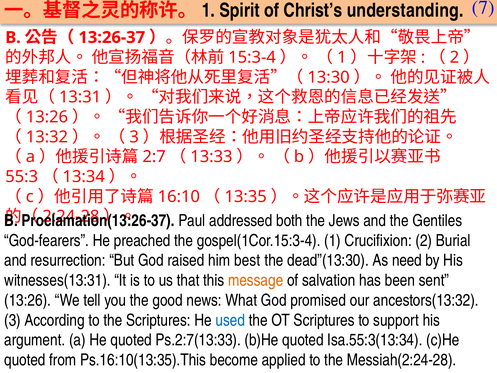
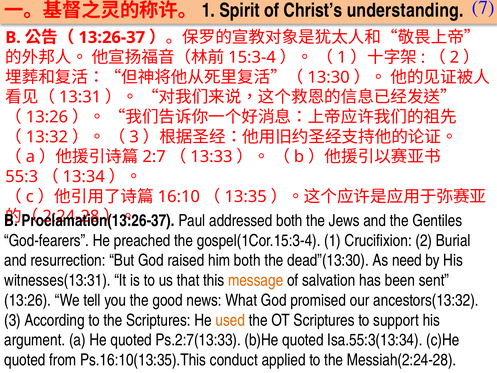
him best: best -> both (247, 260)
used colour: blue -> orange (230, 320)
become: become -> conduct (234, 360)
